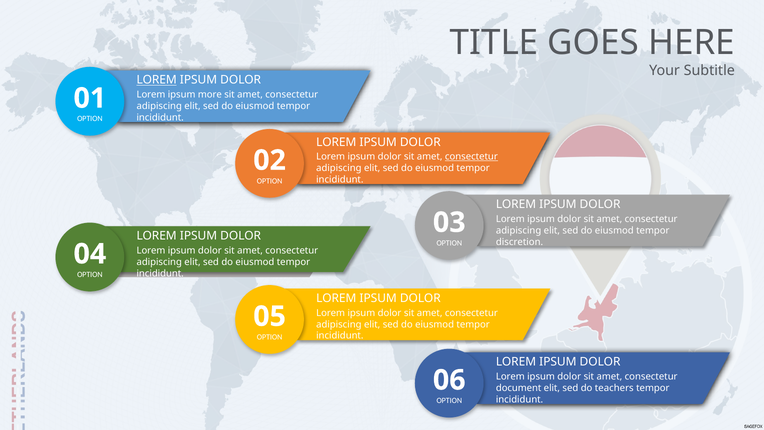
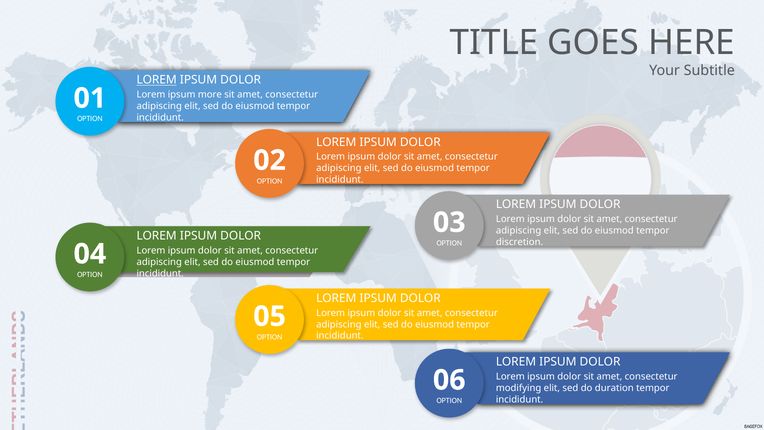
consectetur underline: present -> none (471, 157)
document: document -> modifying (519, 388)
teachers: teachers -> duration (614, 388)
